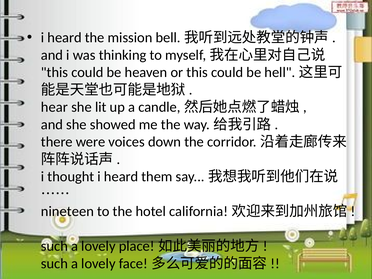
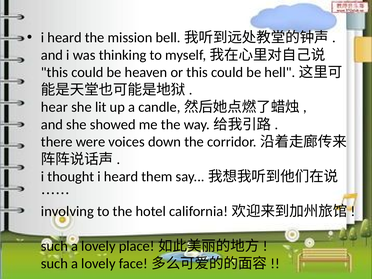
nineteen: nineteen -> involving (67, 211)
